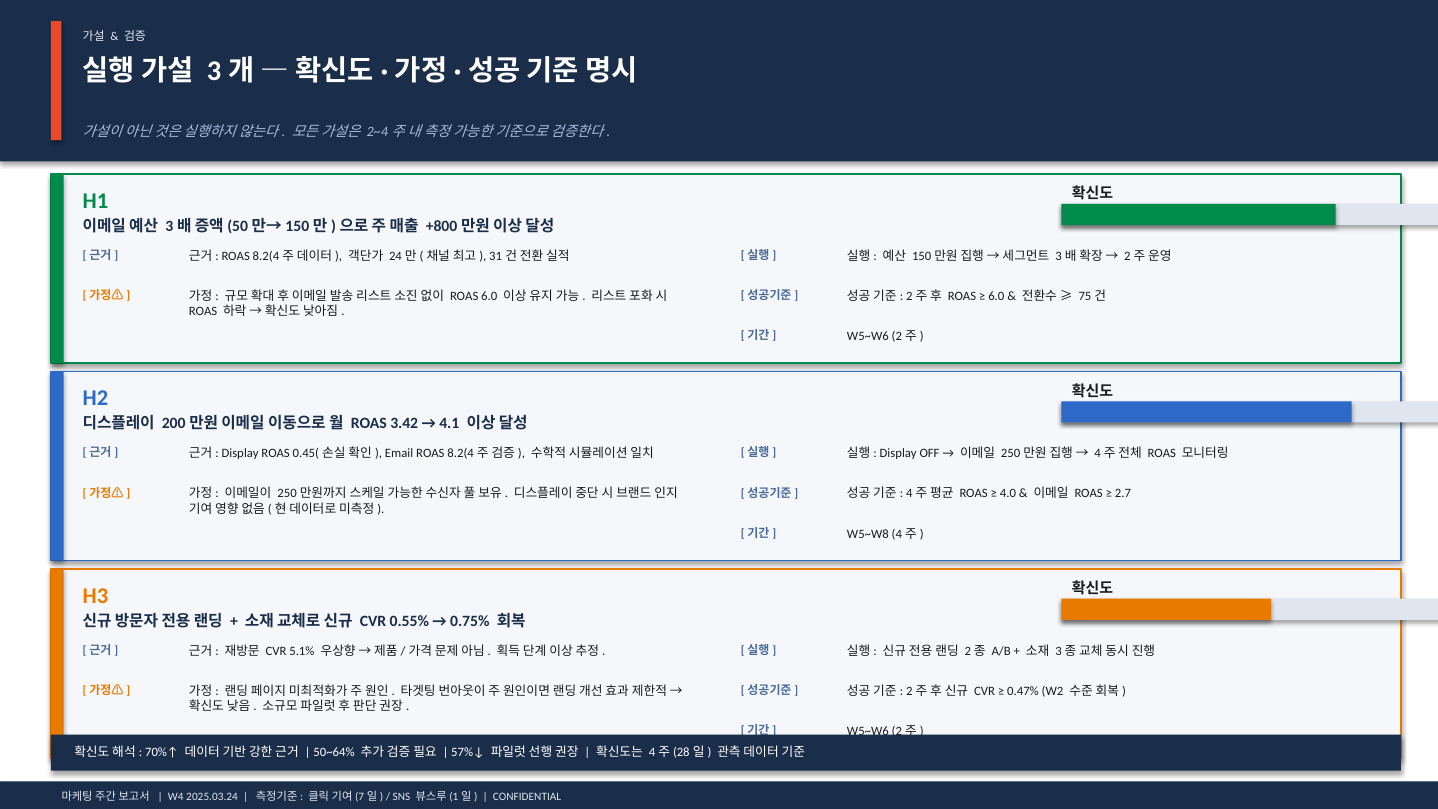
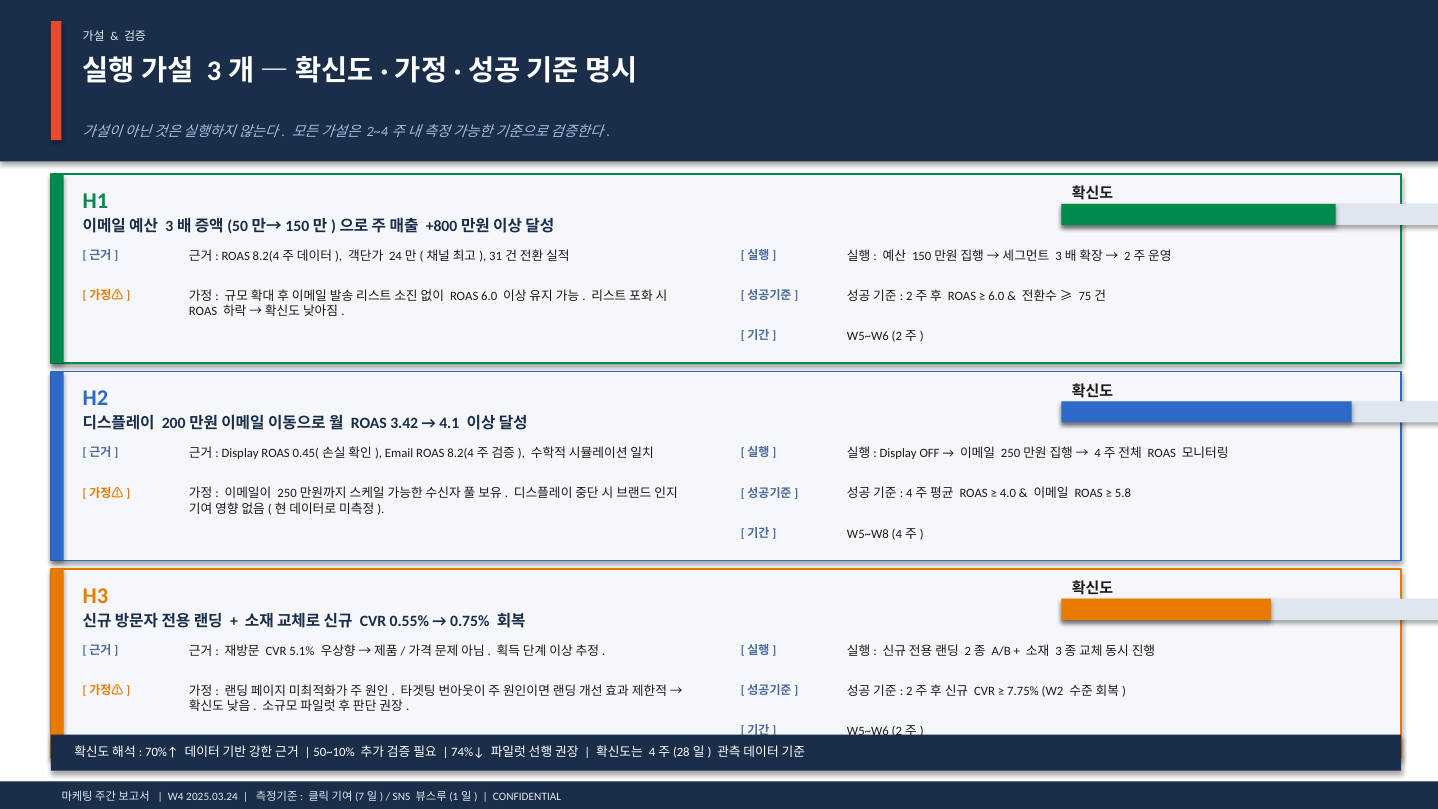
2.7: 2.7 -> 5.8 (1123, 494)
0.47%: 0.47% -> 7.75% (1023, 691)
50~64%: 50~64% -> 50~10% (334, 752)
57%↓: 57%↓ -> 74%↓ (468, 752)
